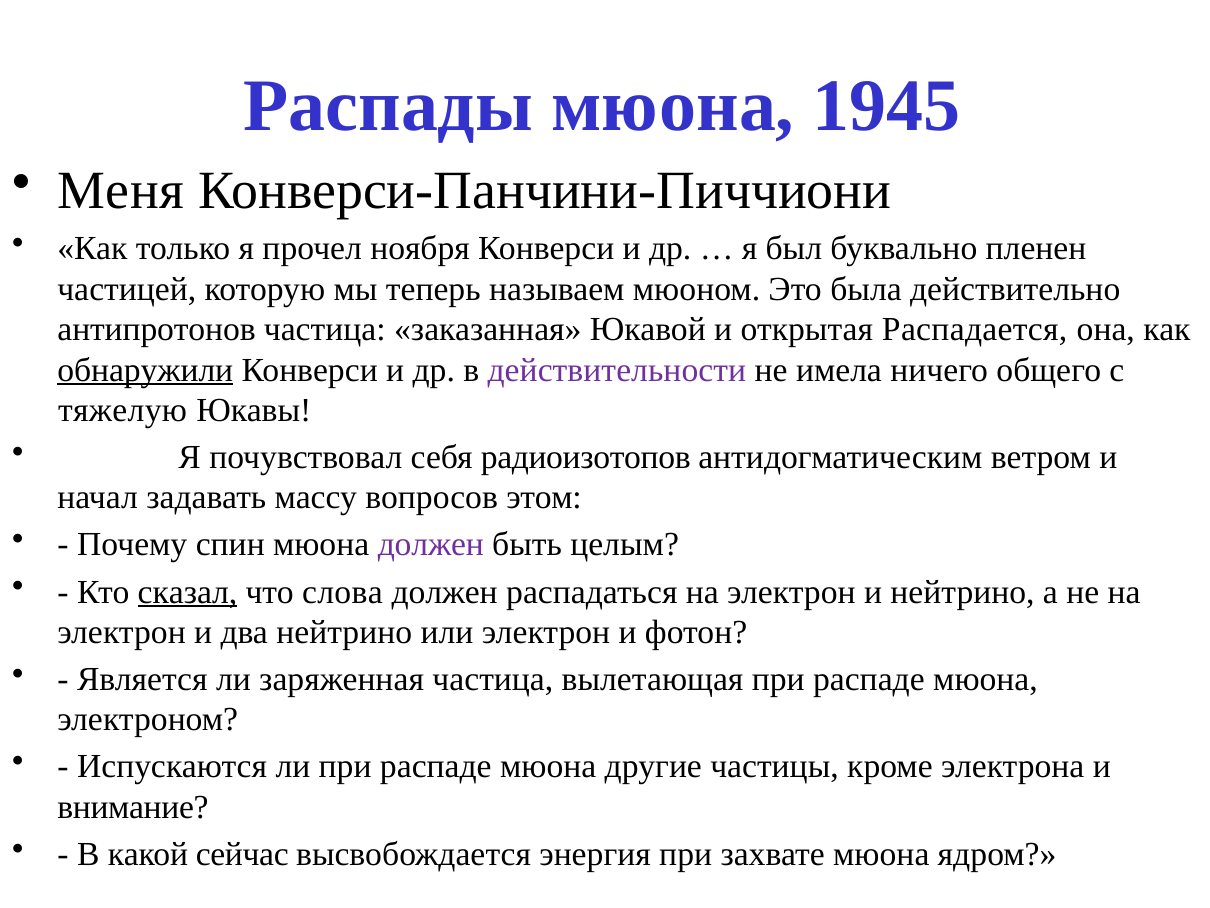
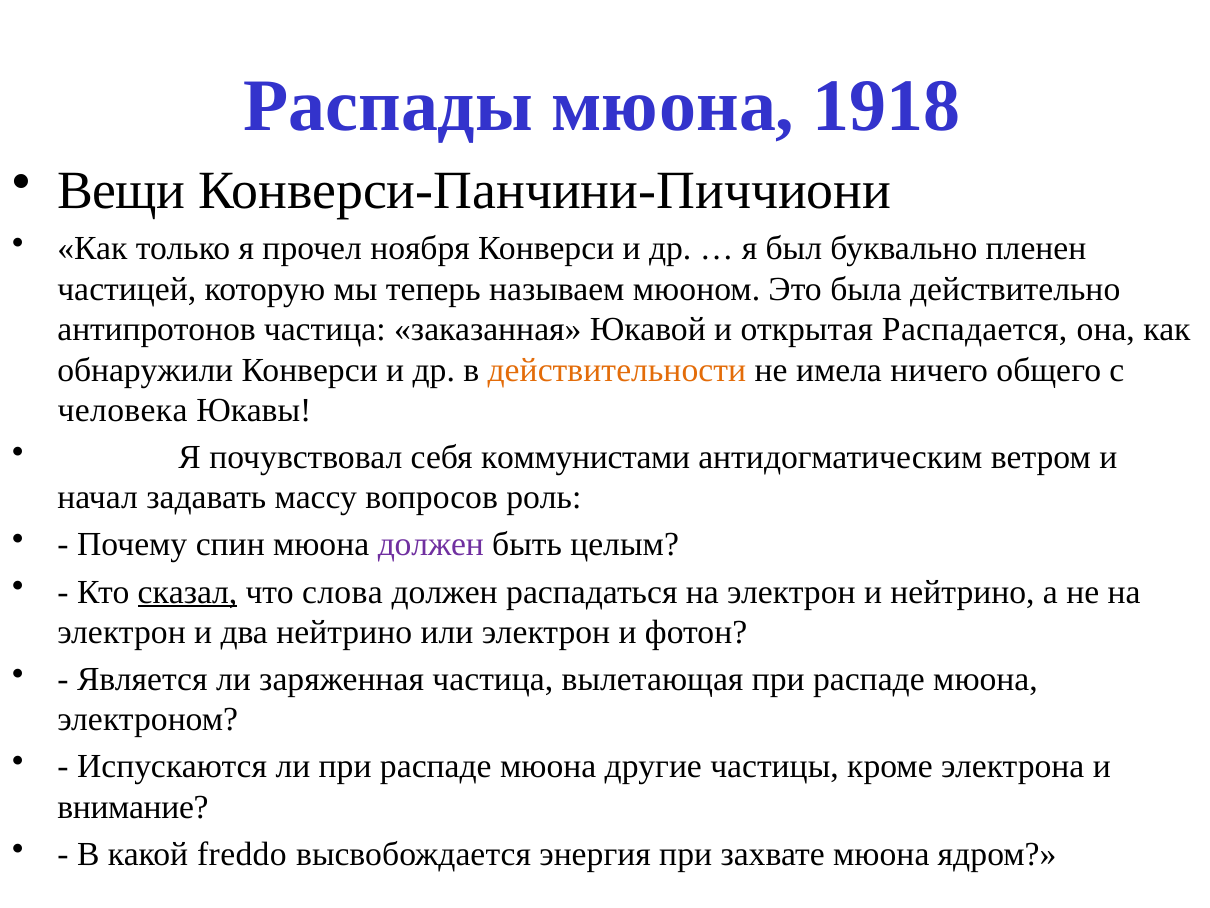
1945: 1945 -> 1918 (887, 106)
Меня: Меня -> Вещи (121, 191)
обнаружили underline: present -> none (145, 370)
действительности colour: purple -> orange (617, 370)
тяжелую: тяжелую -> человека (123, 410)
радиоизотопов: радиоизотопов -> коммунистами (586, 457)
этом: этом -> роль (544, 497)
сейчас: сейчас -> freddo (242, 854)
